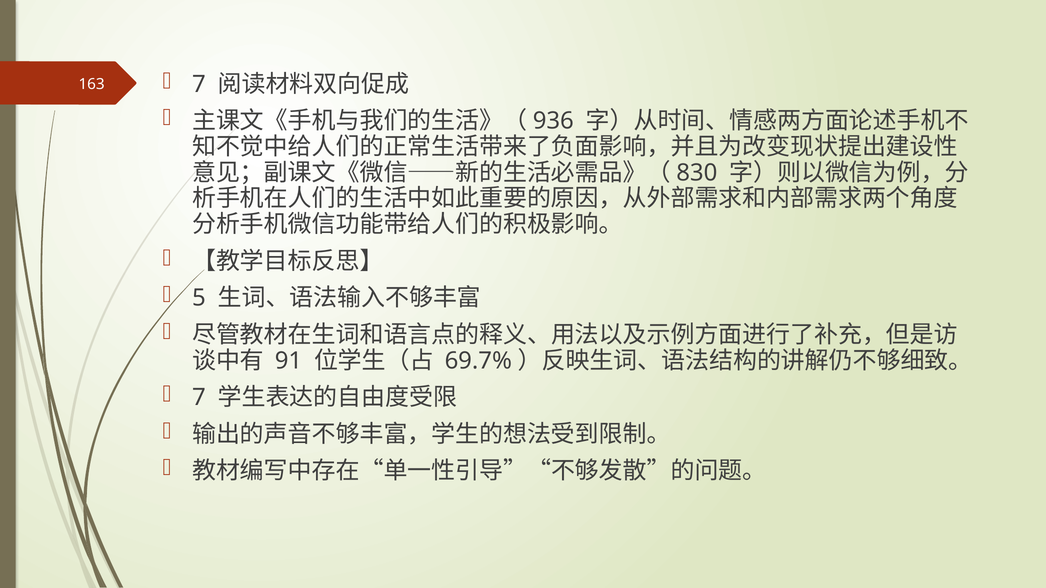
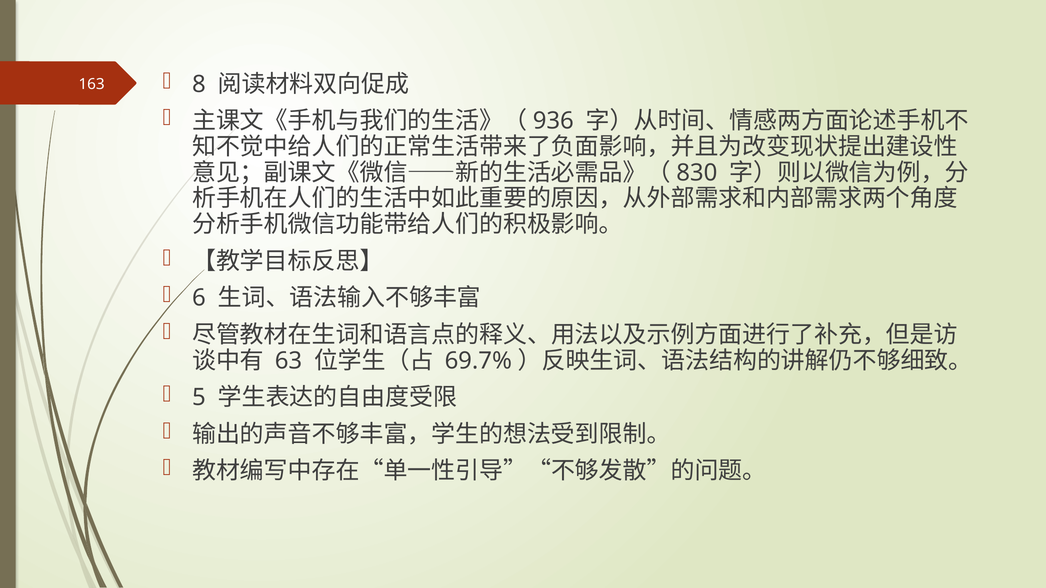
7: 7 -> 8 (199, 84)
5: 5 -> 6 (199, 298)
91: 91 -> 63 (288, 361)
7: 7 -> 5 (199, 398)
